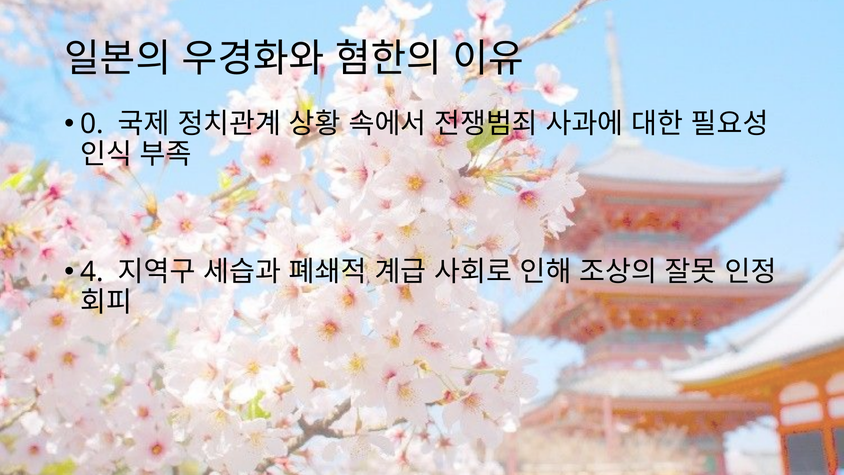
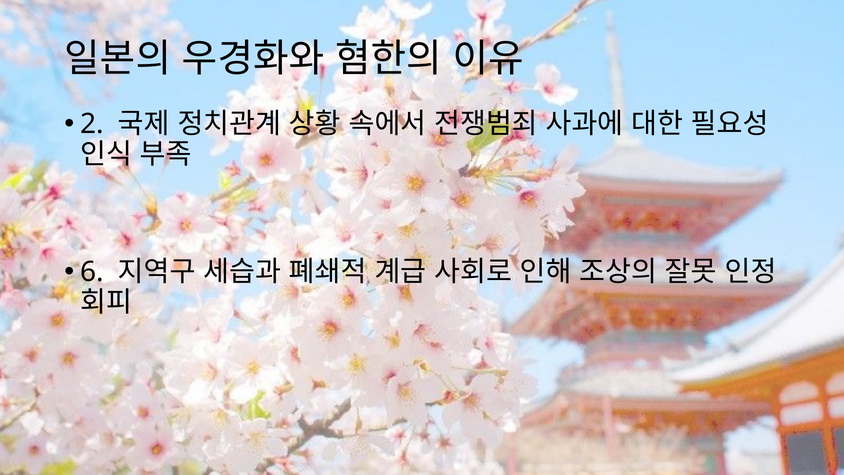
0: 0 -> 2 (92, 124)
4: 4 -> 6 (92, 272)
